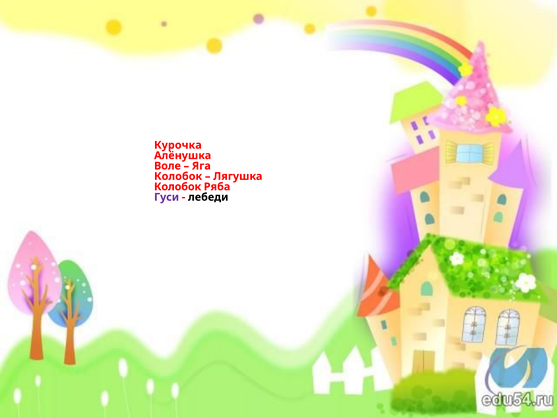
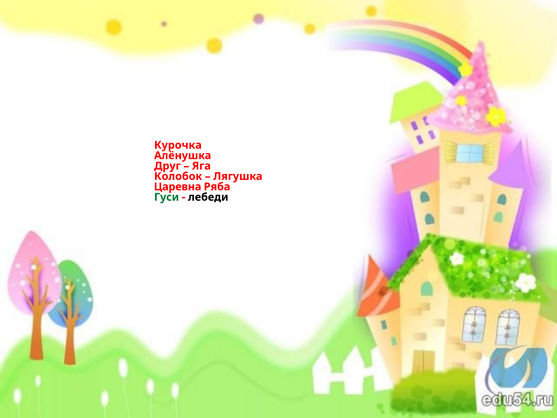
Воле: Воле -> Друг (167, 166)
Колобок: Колобок -> Царевна (178, 187)
Гуси colour: purple -> green (167, 197)
